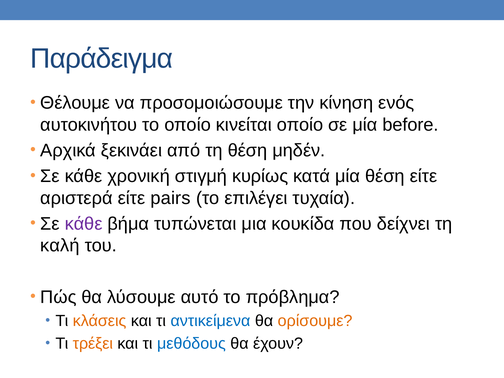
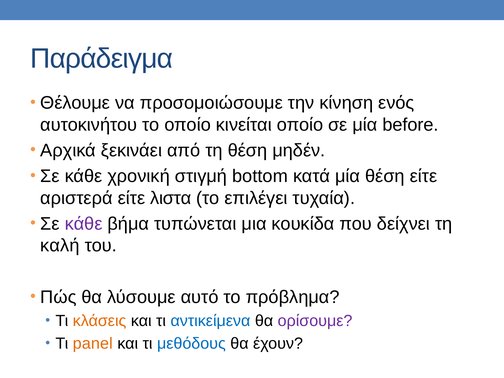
κυρίως: κυρίως -> bottom (260, 176)
pairs: pairs -> λιστα (171, 198)
ορίσουμε colour: orange -> purple (315, 321)
τρέξει: τρέξει -> panel (93, 344)
